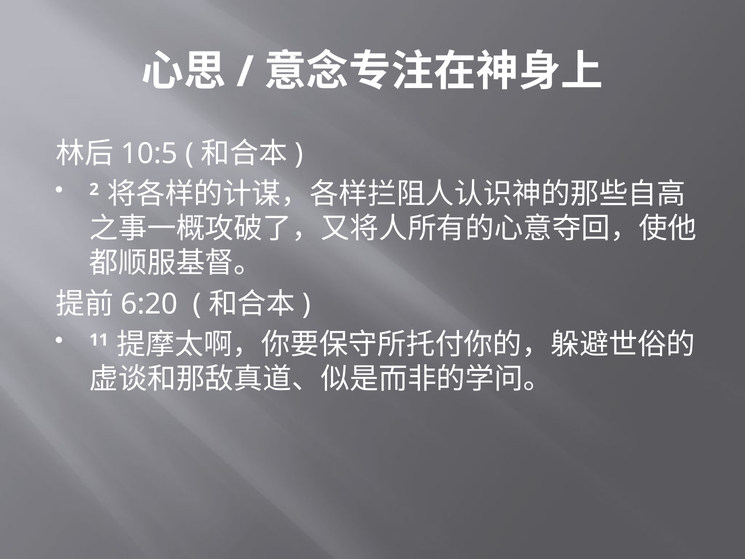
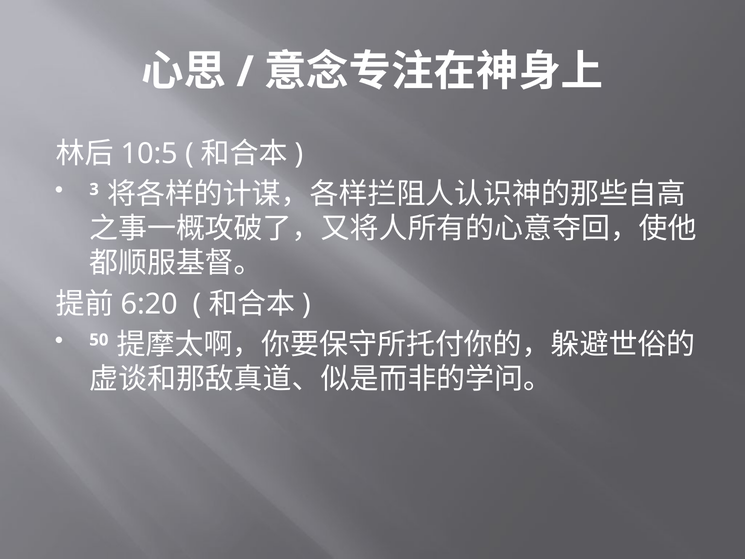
2: 2 -> 3 (94, 189)
11: 11 -> 50 (99, 340)
